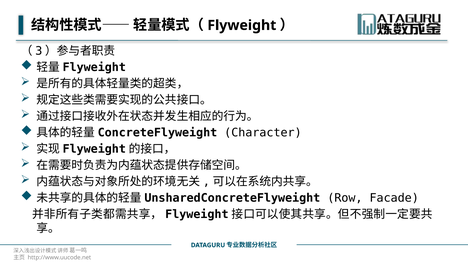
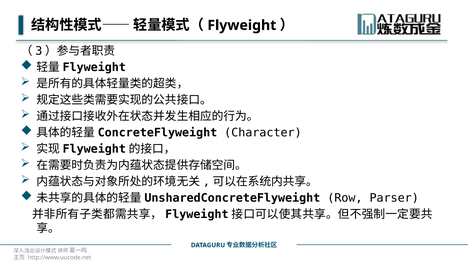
Facade: Facade -> Parser (394, 198)
